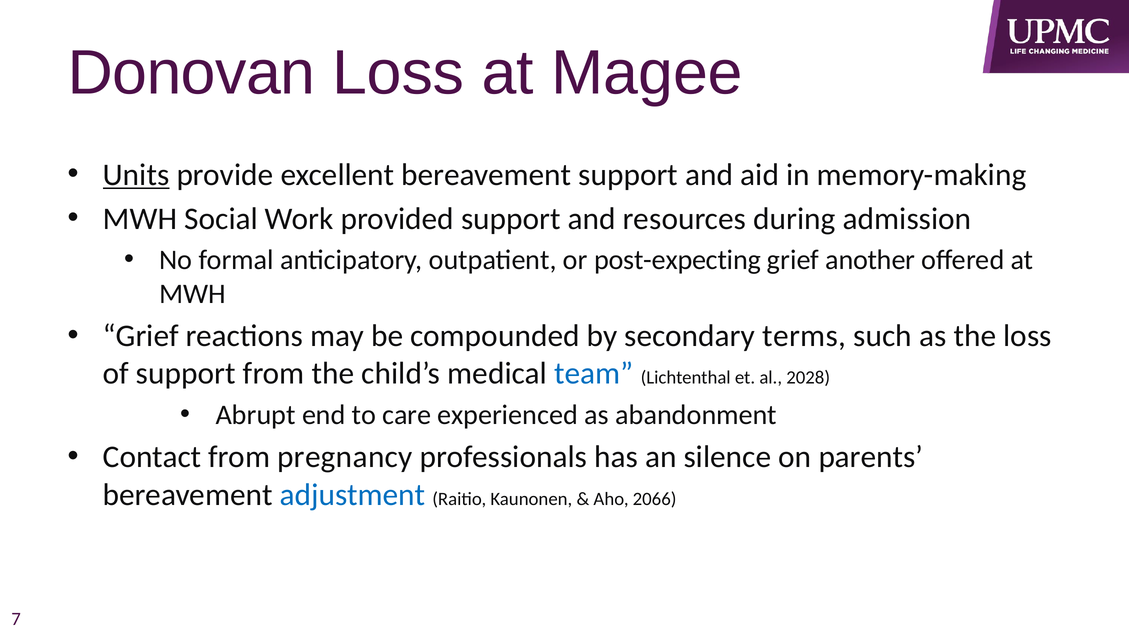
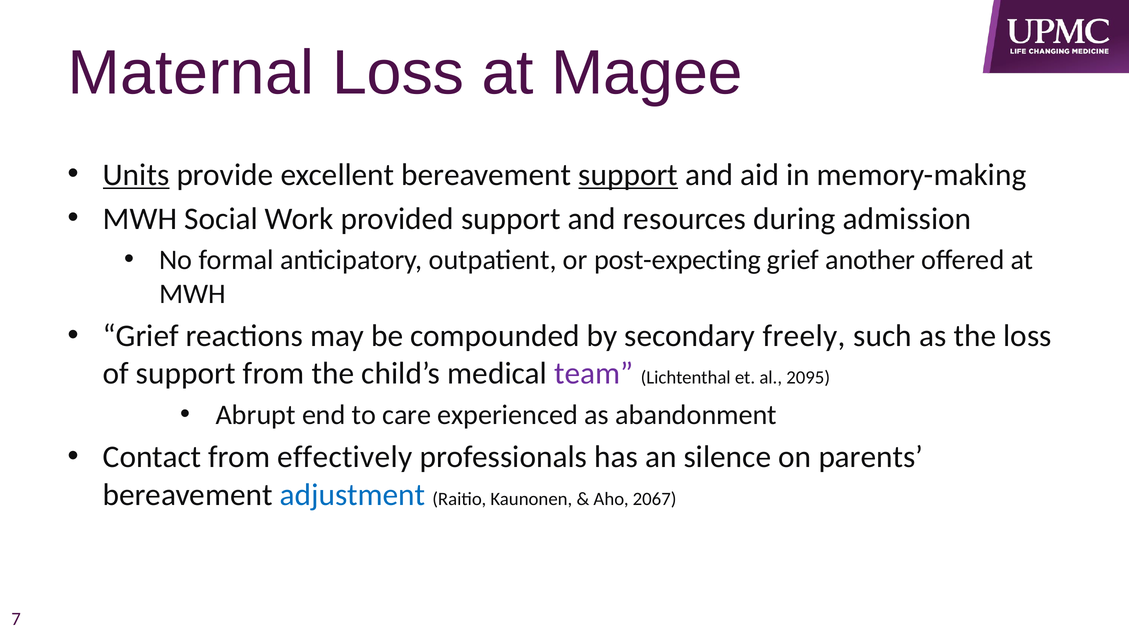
Donovan: Donovan -> Maternal (191, 73)
support underline: none -> present (628, 175)
terms: terms -> freely (804, 336)
team colour: blue -> purple (594, 374)
2028: 2028 -> 2095 (808, 378)
pregnancy: pregnancy -> effectively (345, 457)
2066: 2066 -> 2067 (655, 499)
